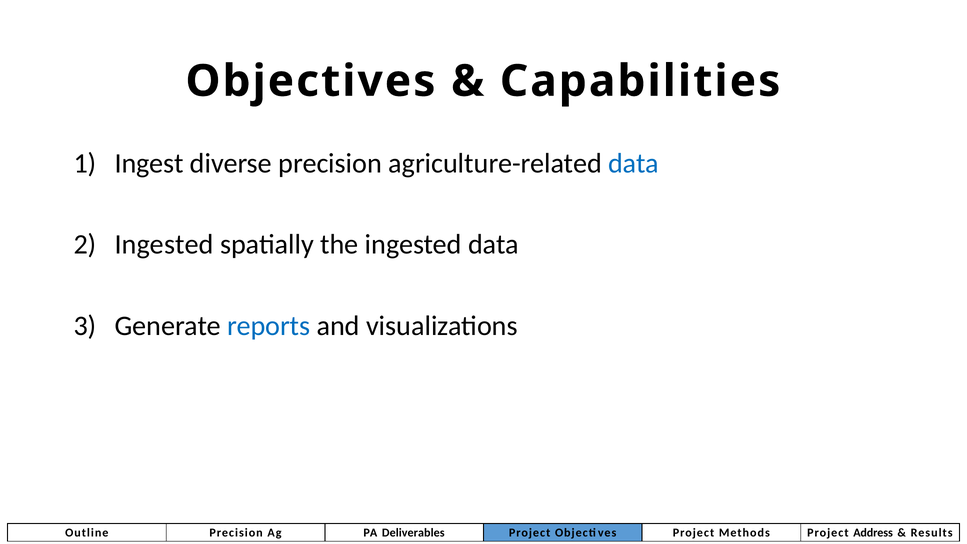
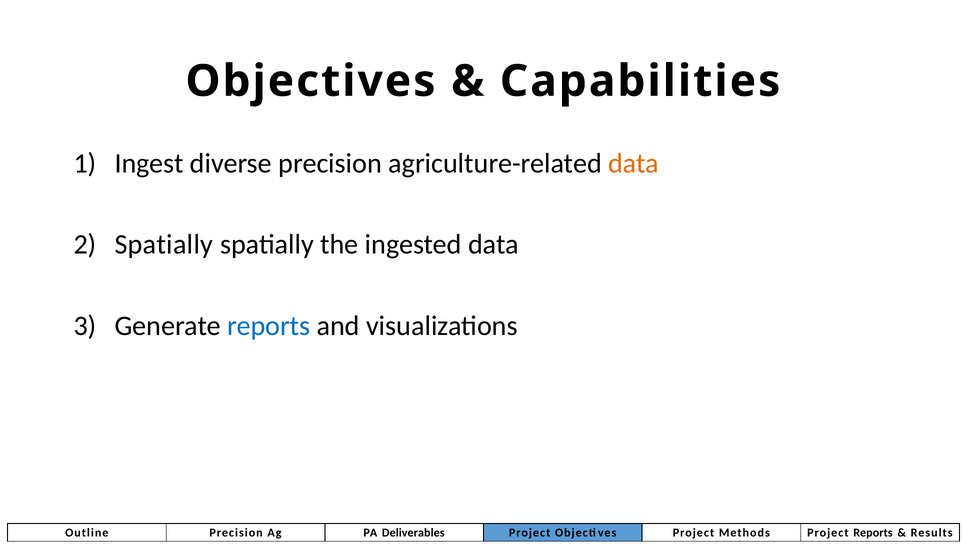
data colour: blue -> orange (634, 163)
Ingested: Ingested -> Spatially (164, 245)
Project Address: Address -> Reports (873, 532)
